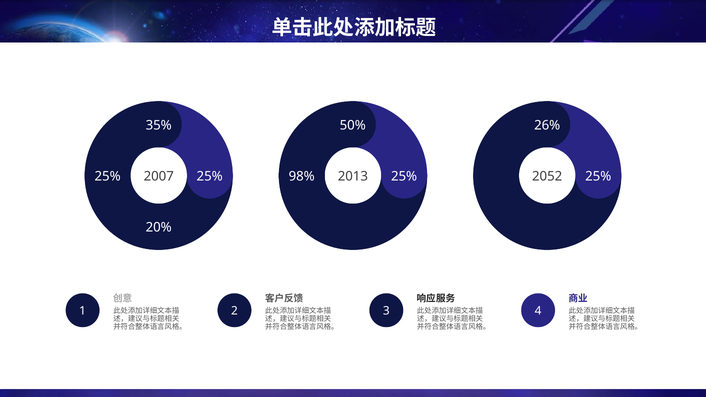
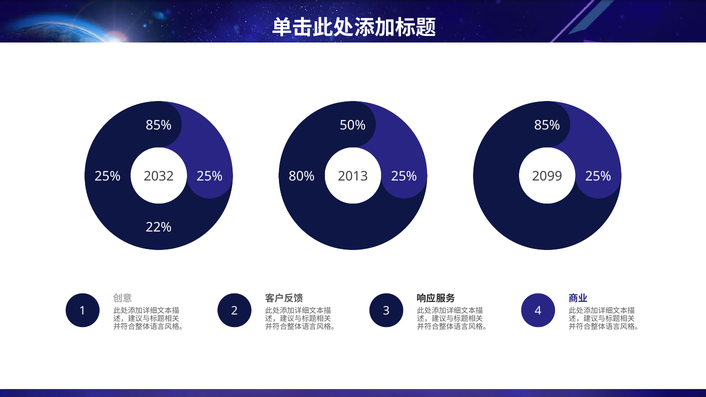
35%: 35% -> 85% (159, 125)
26%: 26% -> 85% (547, 125)
2007: 2007 -> 2032 (159, 176)
98%: 98% -> 80% (302, 176)
2052: 2052 -> 2099 (547, 176)
20%: 20% -> 22% (159, 228)
